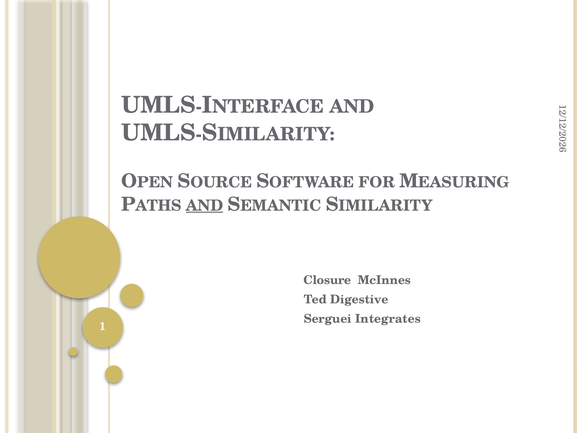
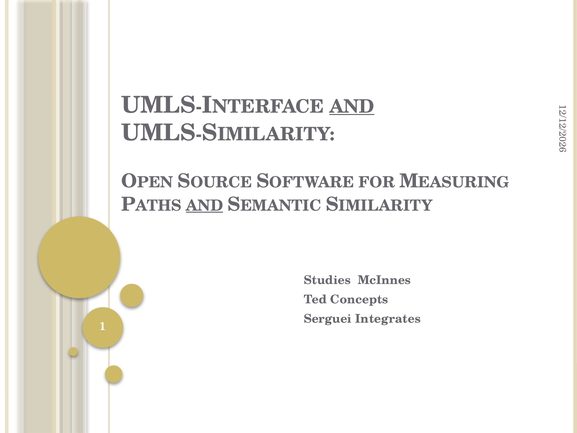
AND underline: none -> present (352, 106)
Closure: Closure -> Studies (327, 280)
Digestive: Digestive -> Concepts (359, 299)
